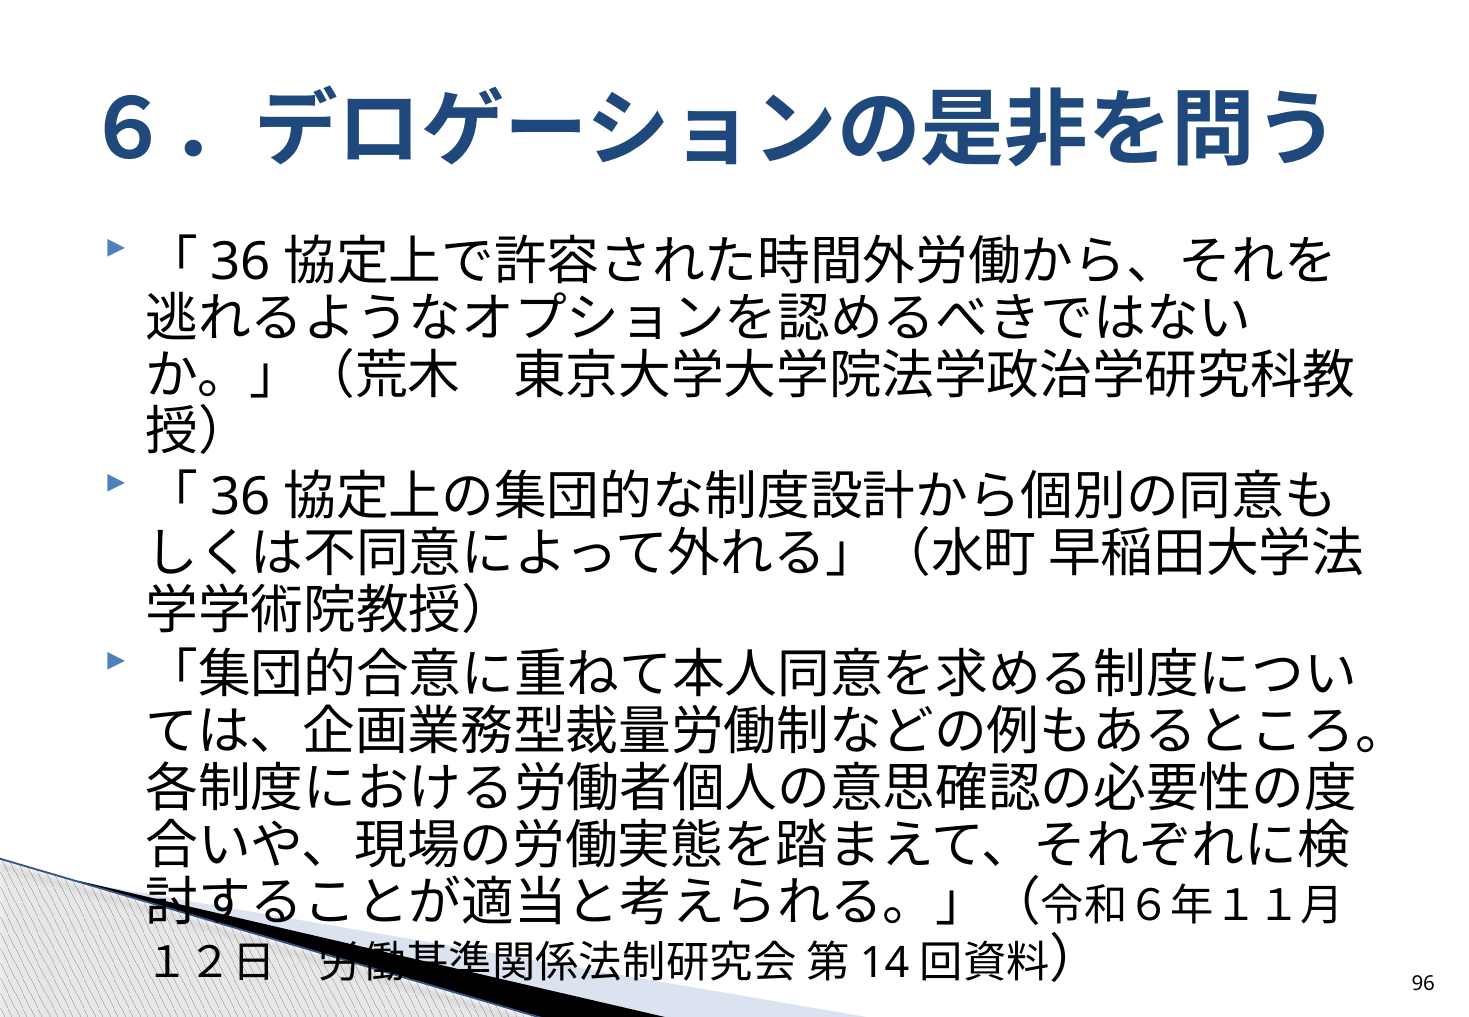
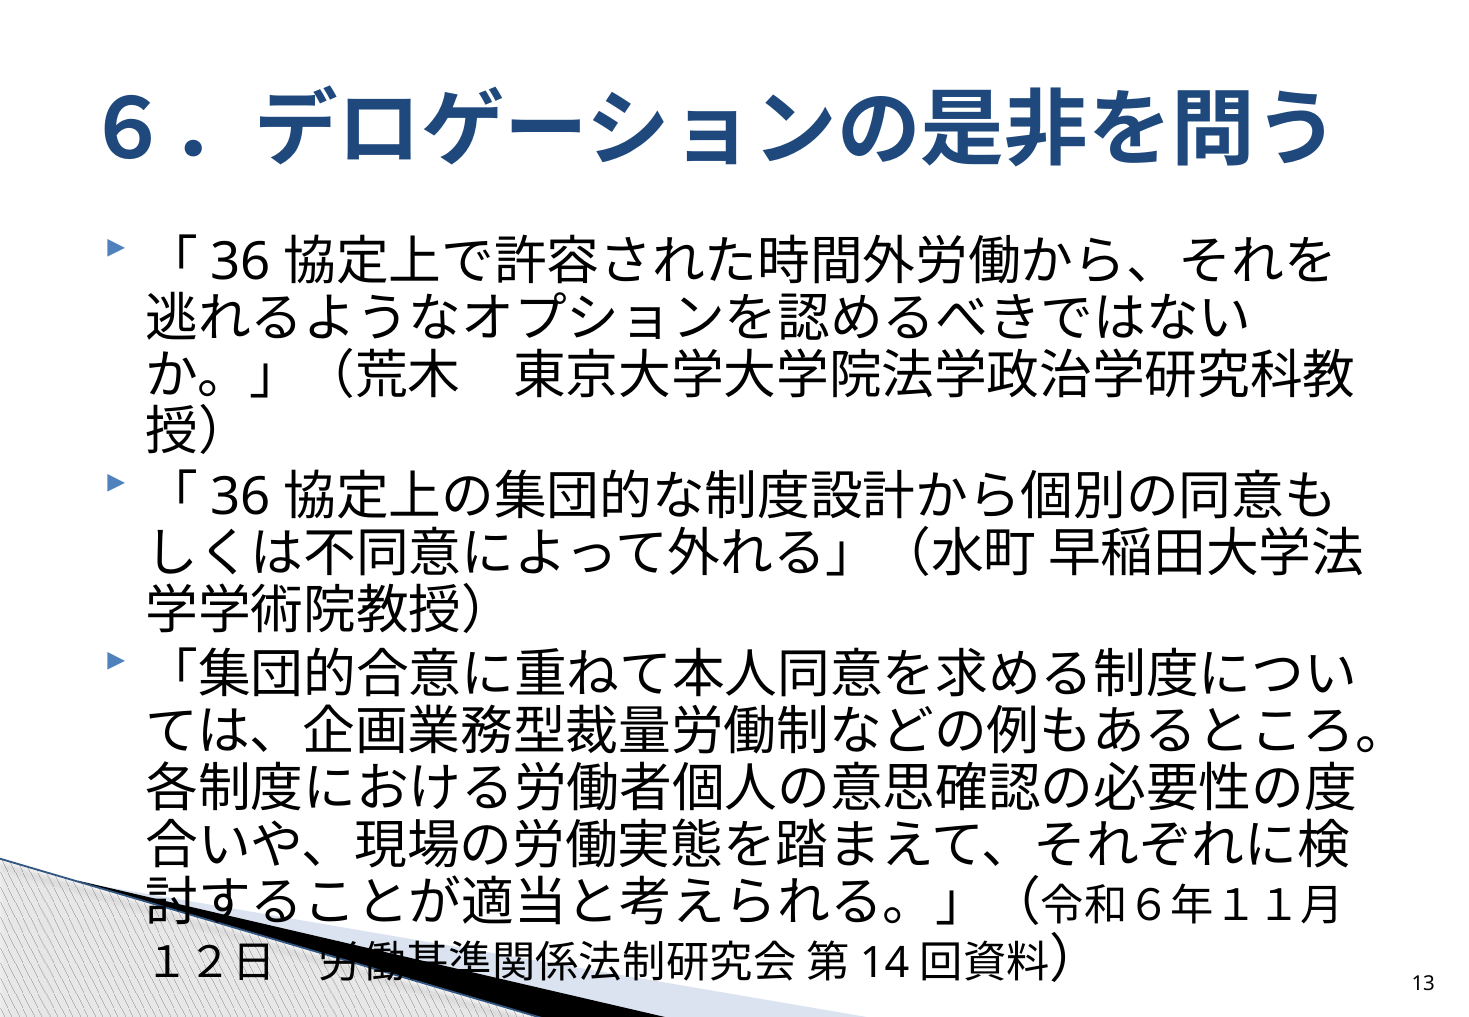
96: 96 -> 13 (1423, 984)
